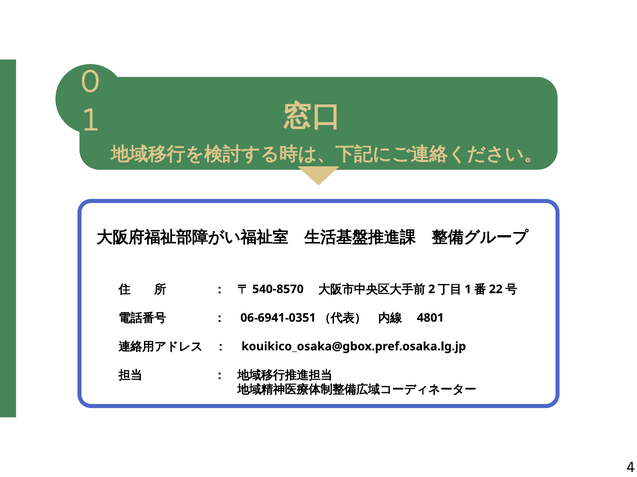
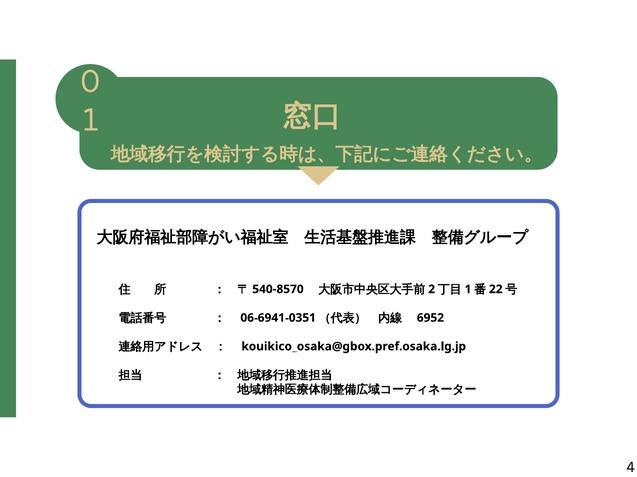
4801: 4801 -> 6952 (430, 318)
